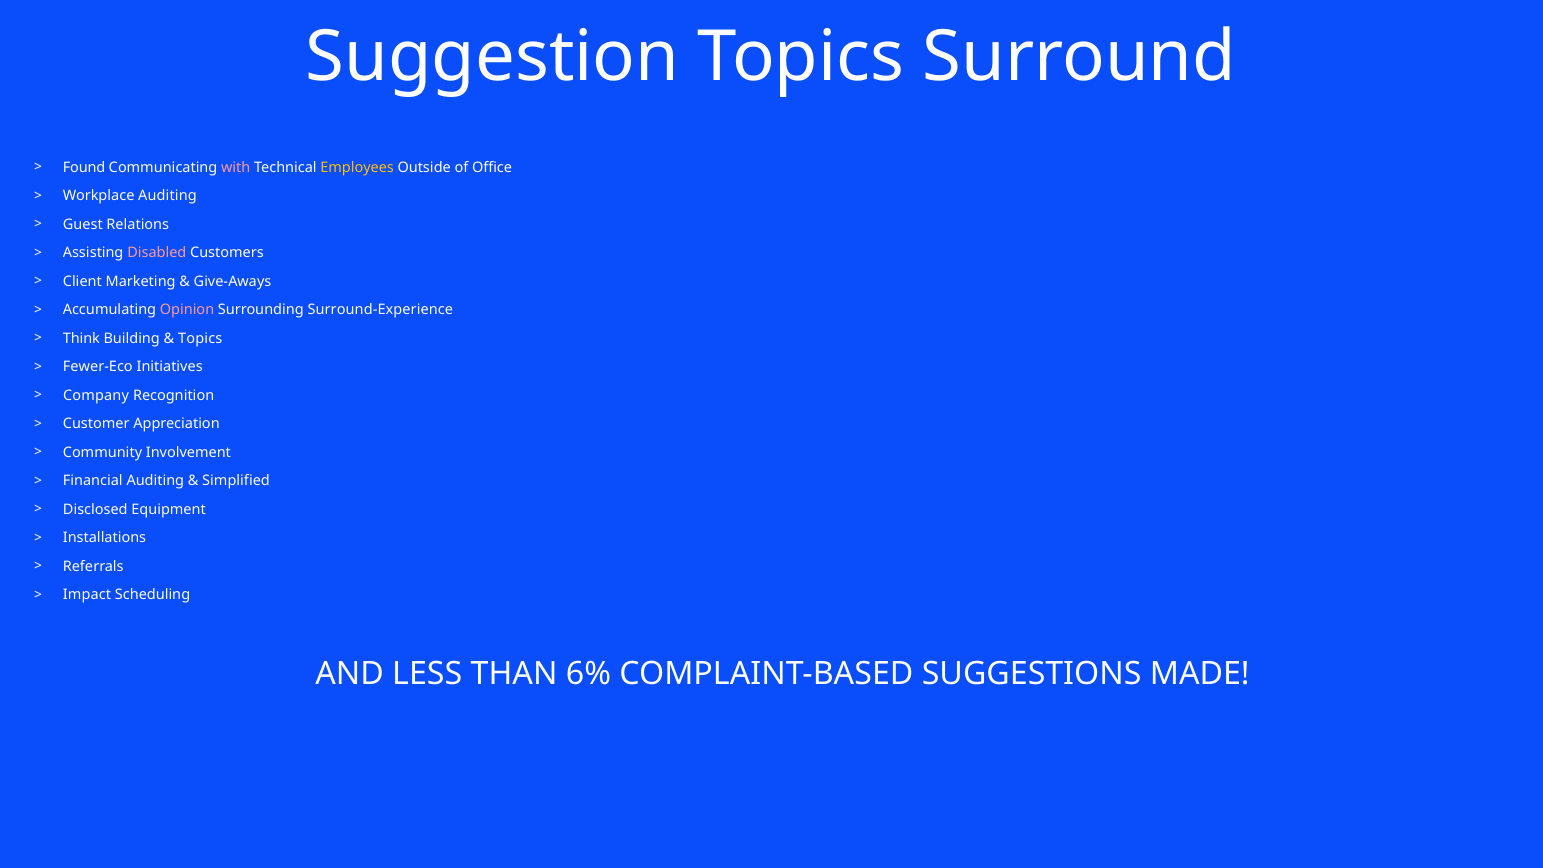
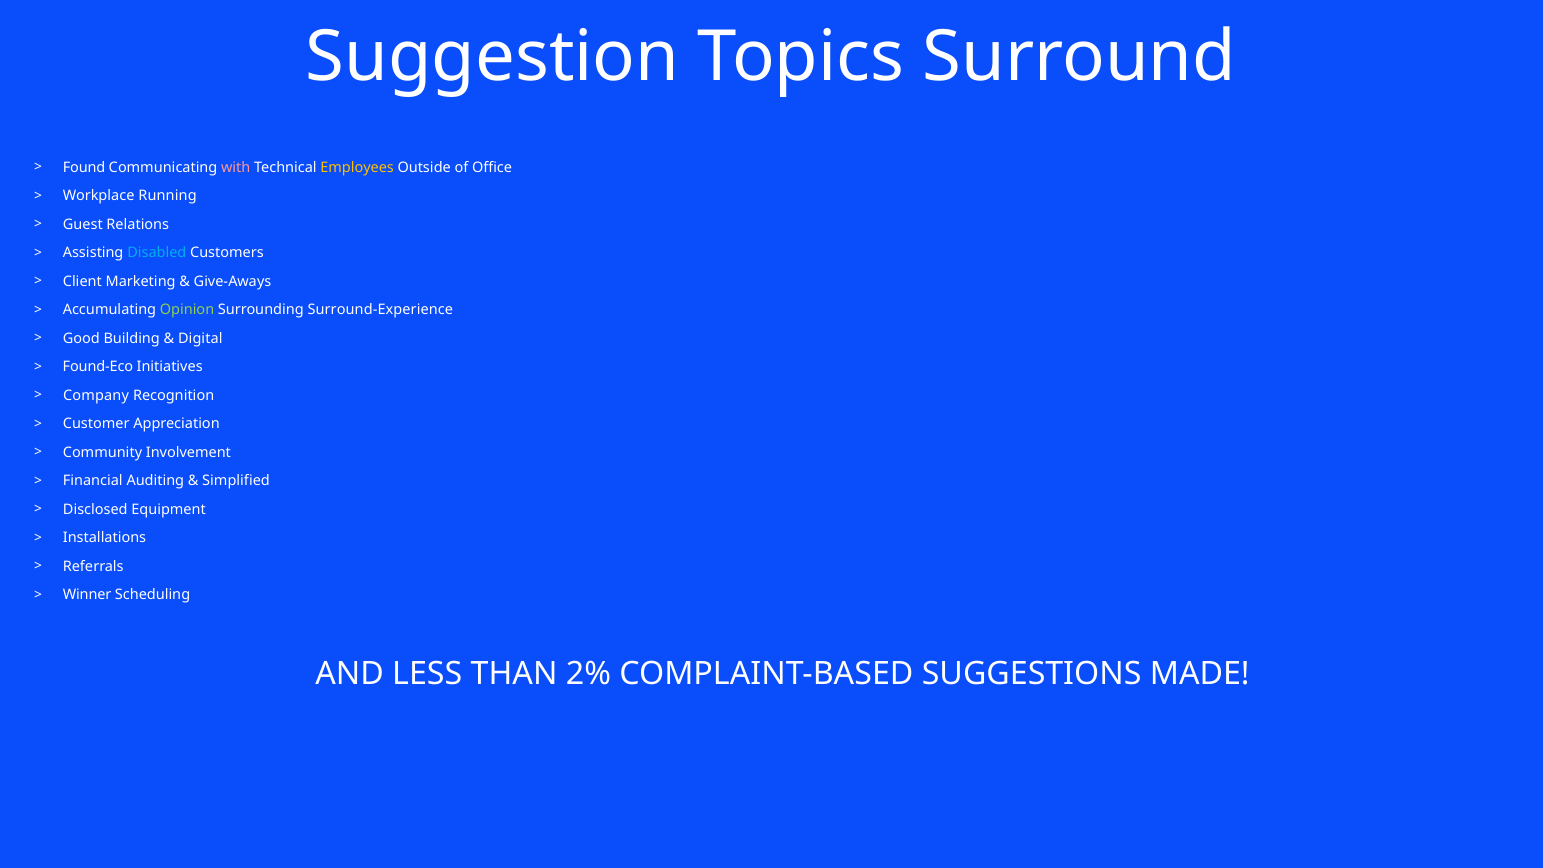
Workplace Auditing: Auditing -> Running (168, 196)
Disabled colour: pink -> light blue (157, 253)
Opinion colour: pink -> light green (187, 310)
Think: Think -> Good (81, 338)
Topics: Topics -> Digital (200, 338)
Fewer-Eco: Fewer-Eco -> Found-Eco (98, 367)
Impact: Impact -> Winner (87, 595)
6%: 6% -> 2% (588, 674)
